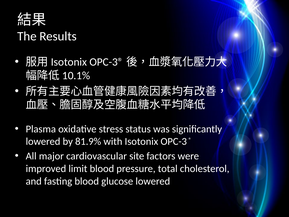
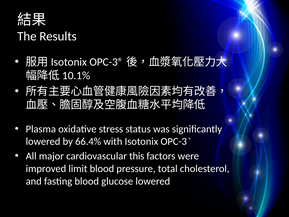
81.9%: 81.9% -> 66.4% (88, 141)
site: site -> this (137, 156)
